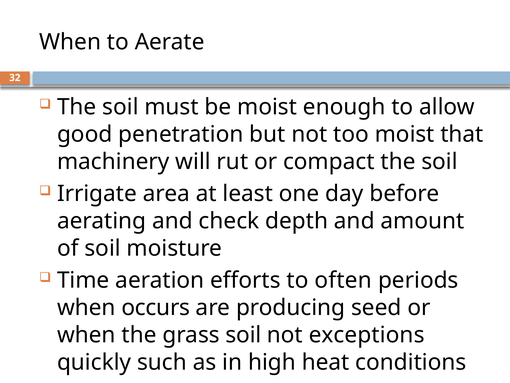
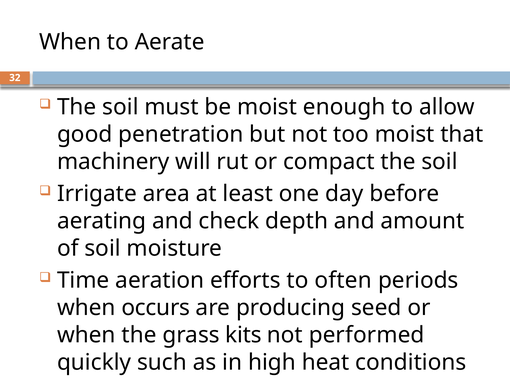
grass soil: soil -> kits (243, 335)
exceptions: exceptions -> performed (367, 335)
